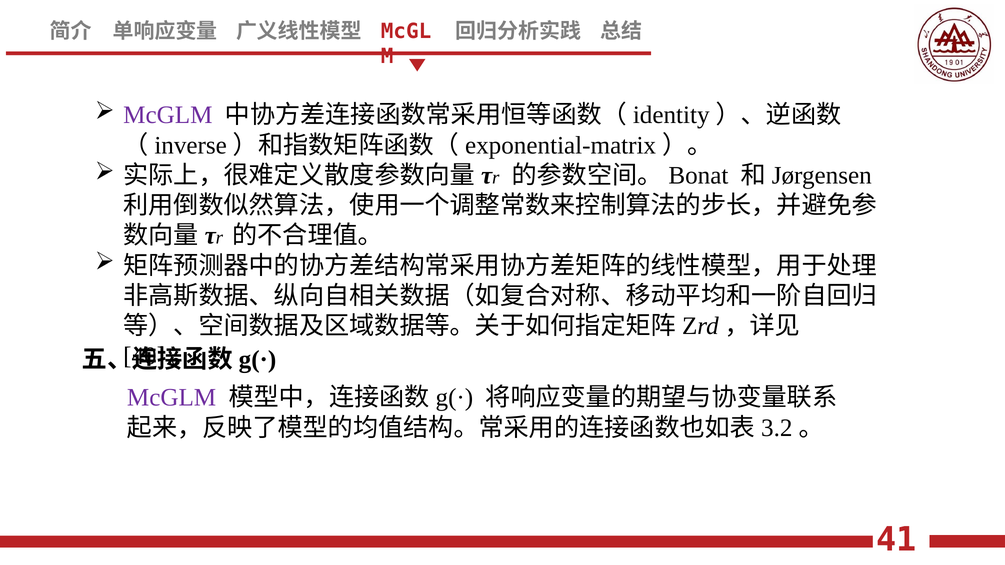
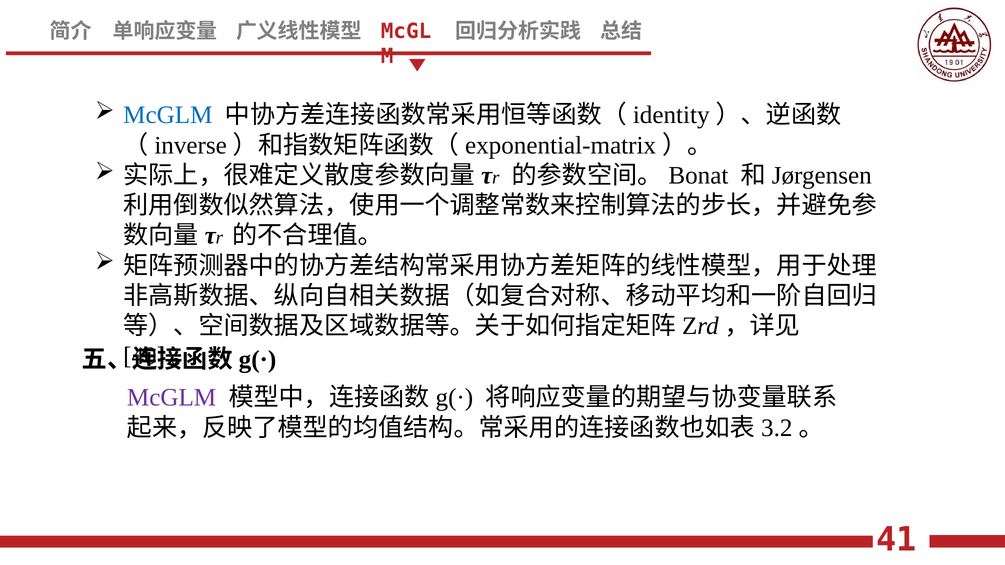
McGLM colour: purple -> blue (168, 115)
